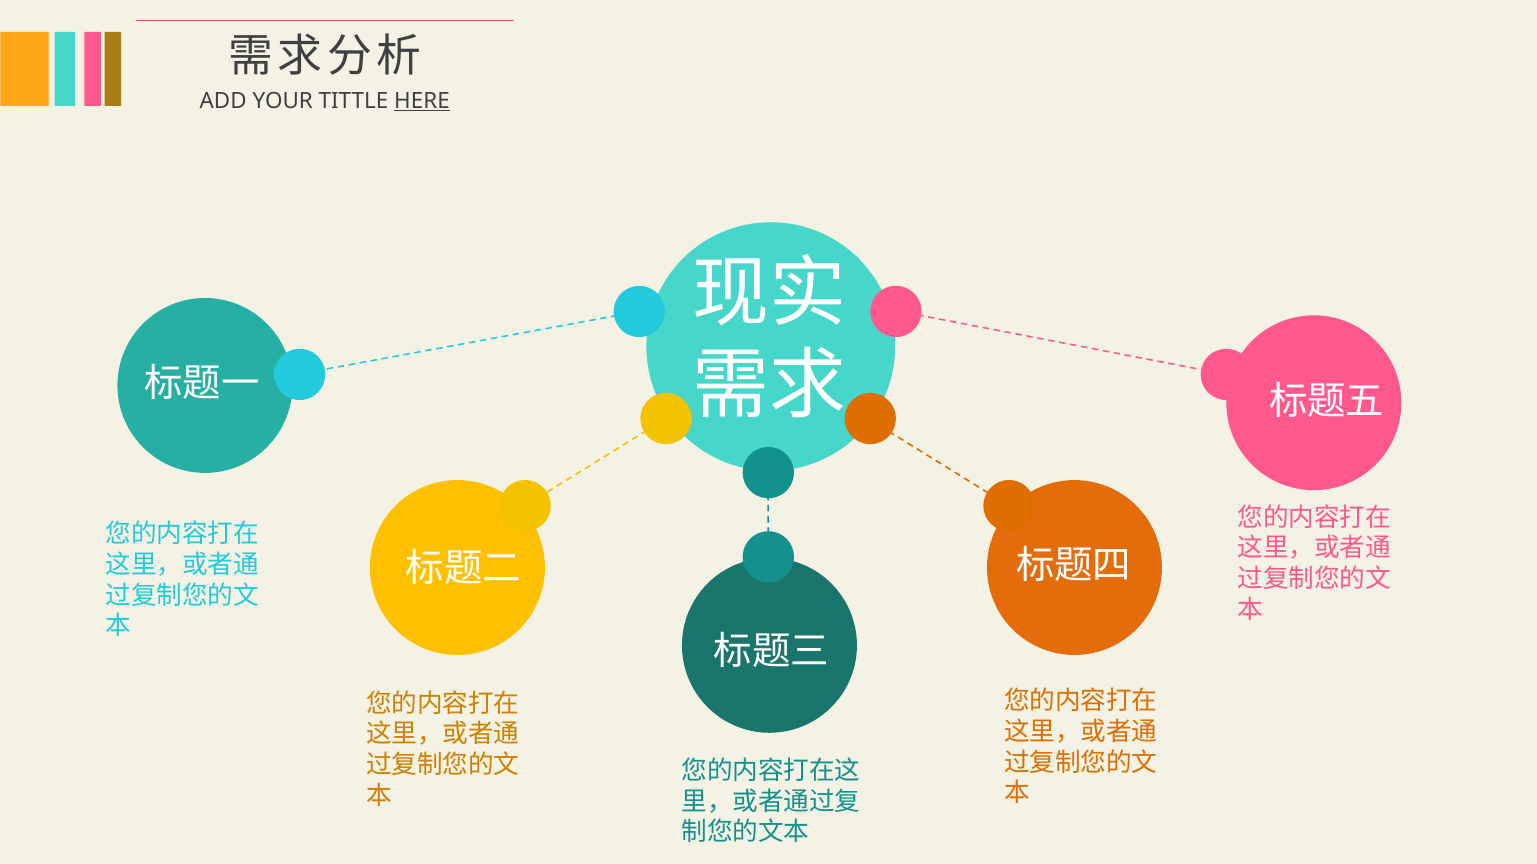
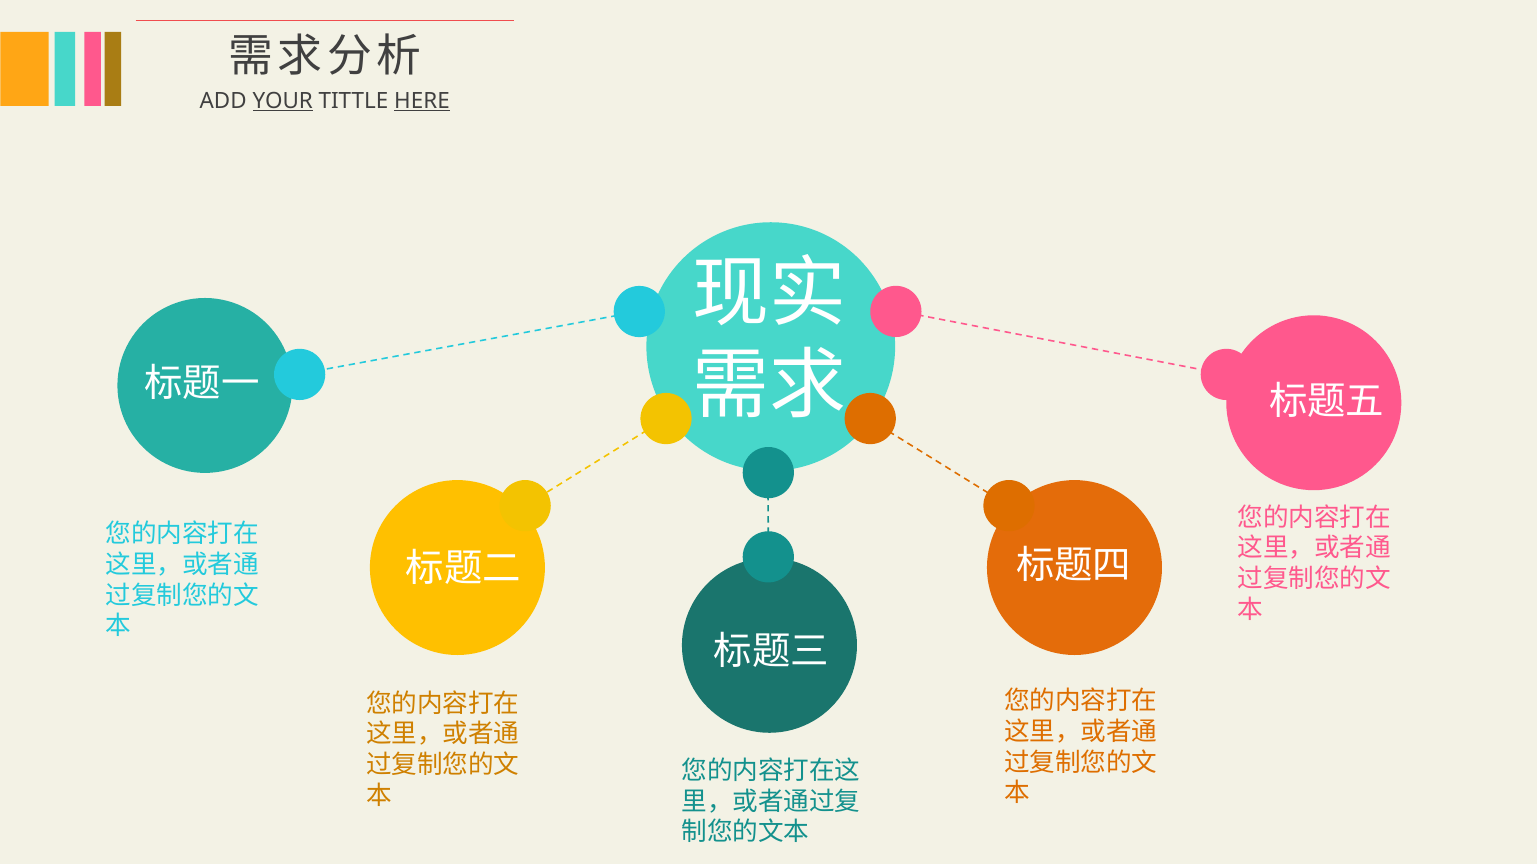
YOUR underline: none -> present (283, 101)
